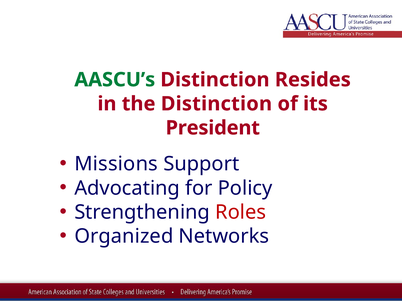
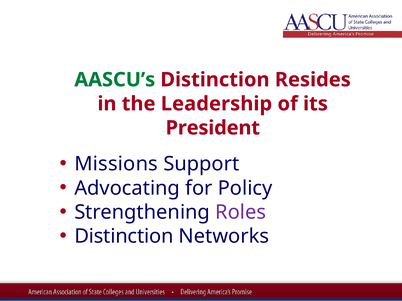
the Distinction: Distinction -> Leadership (216, 104)
Roles colour: red -> purple (241, 213)
Organized: Organized -> Distinction (124, 237)
